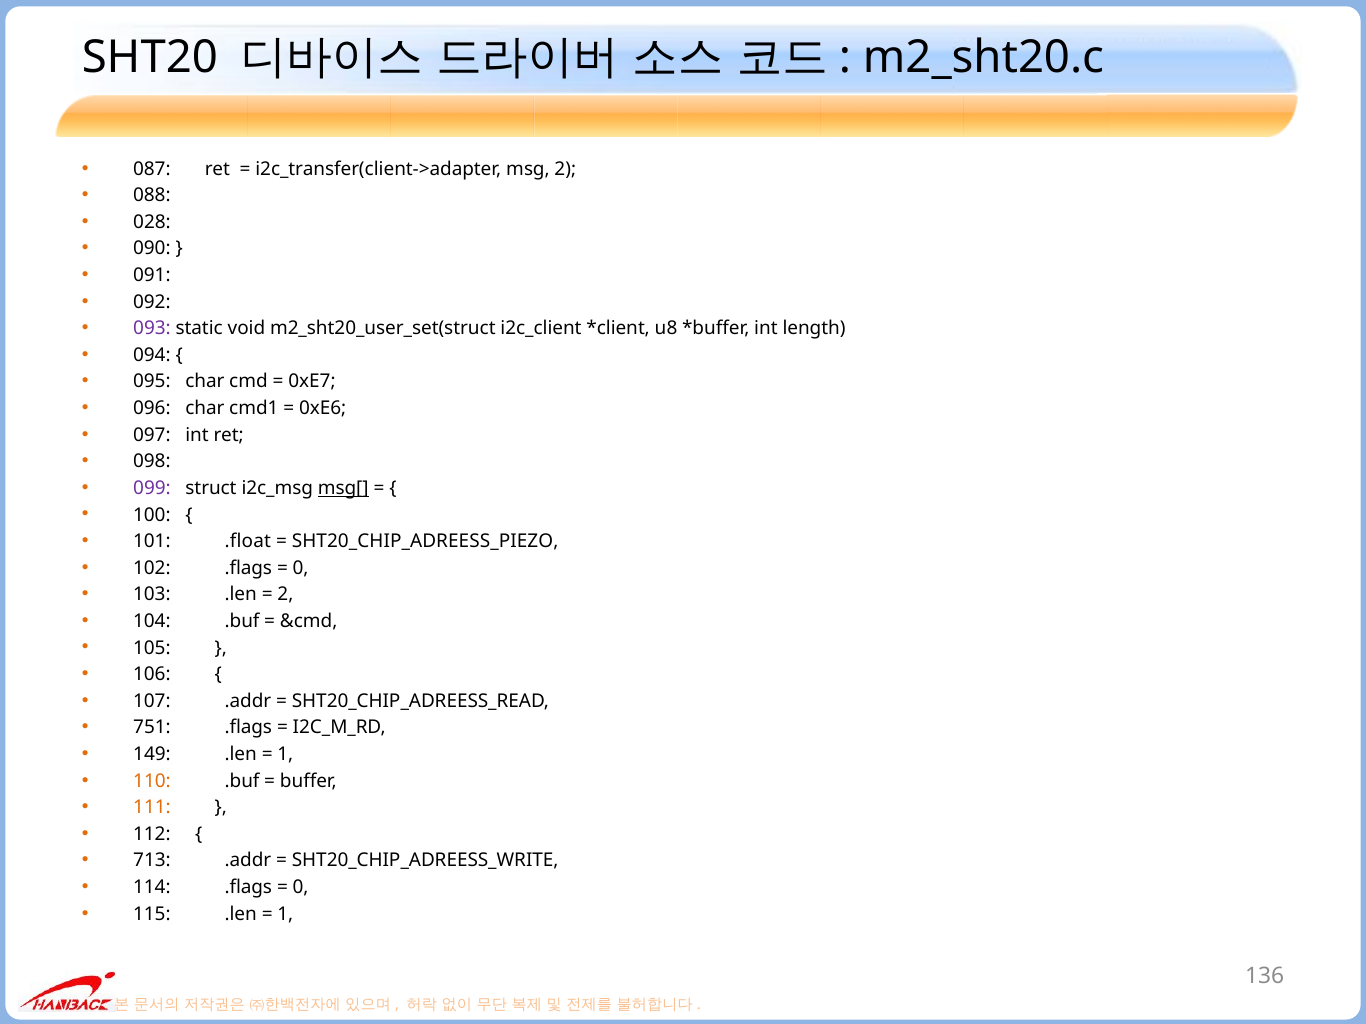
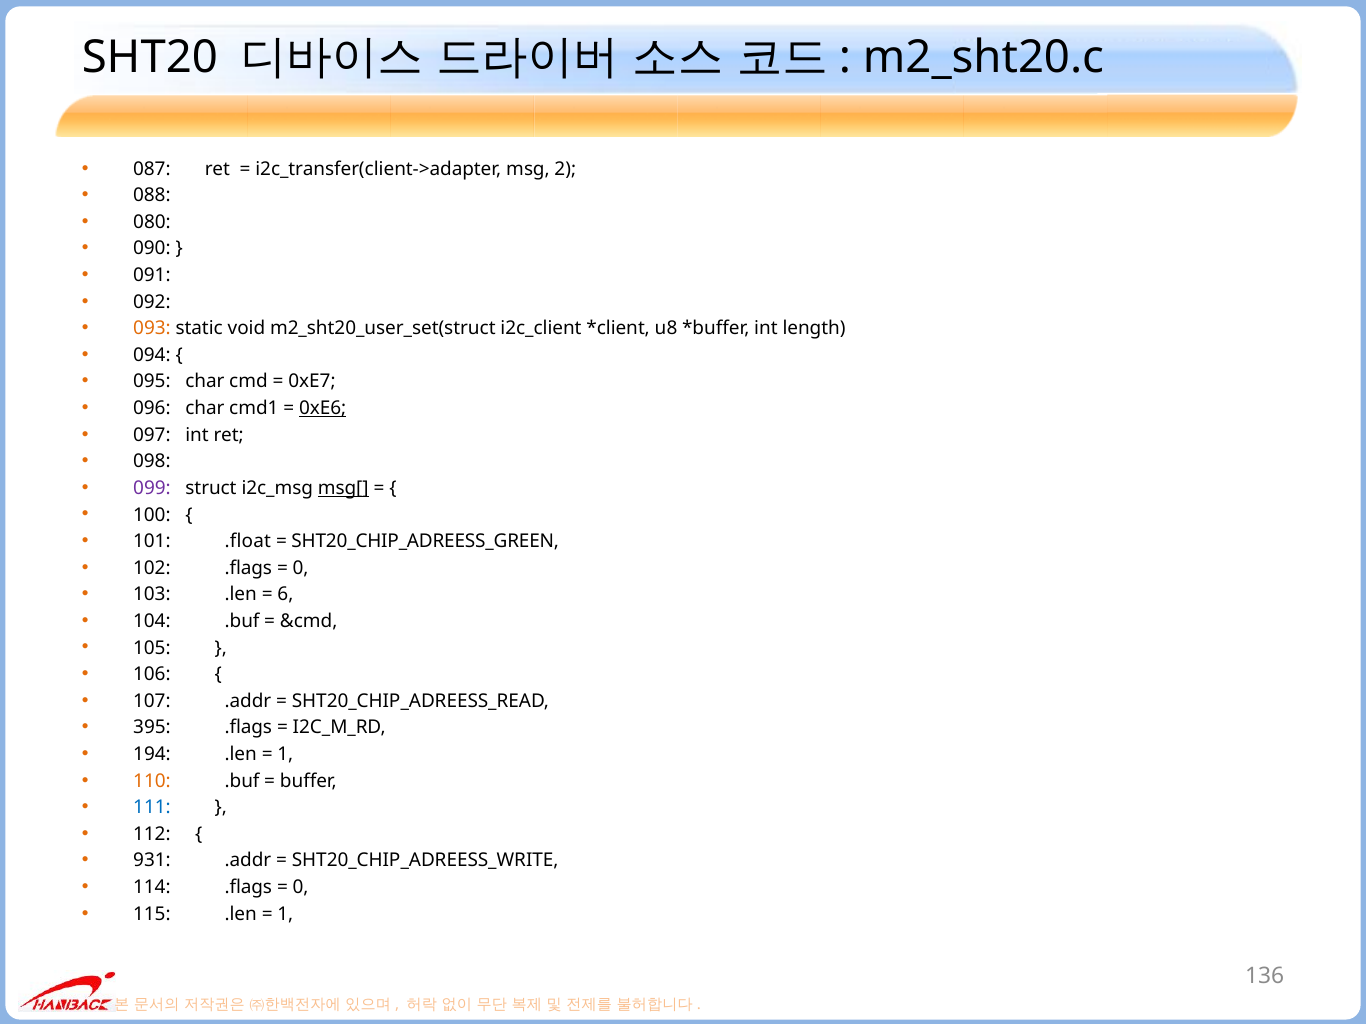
028: 028 -> 080 (152, 222)
093 colour: purple -> orange (152, 329)
0xE6 underline: none -> present (323, 409)
SHT20_CHIP_ADREESS_PIEZO: SHT20_CHIP_ADREESS_PIEZO -> SHT20_CHIP_ADREESS_GREEN (425, 542)
2: 2 -> 6 (285, 595)
751: 751 -> 395 (152, 728)
149: 149 -> 194 (152, 755)
111 colour: orange -> blue (152, 808)
713: 713 -> 931 (152, 861)
